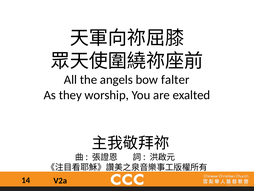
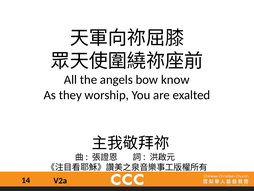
falter: falter -> know (175, 80)
